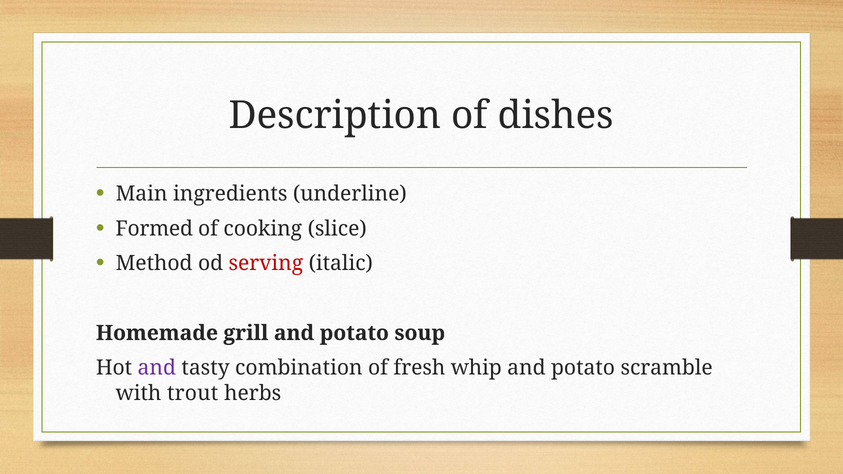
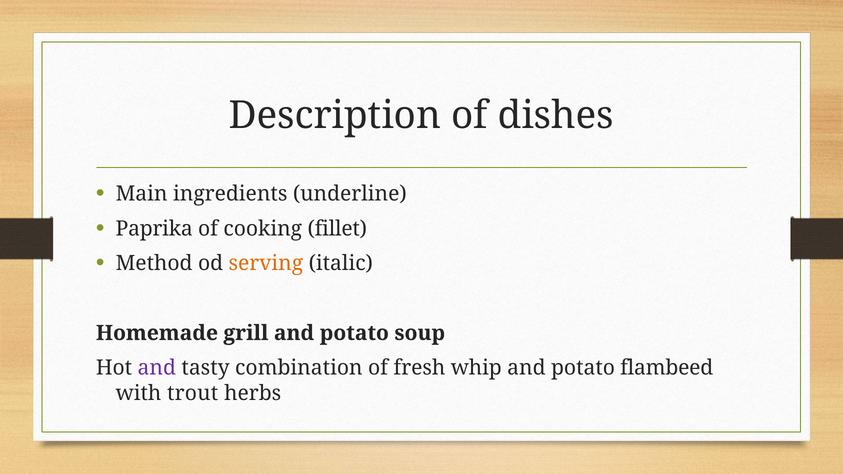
Formed: Formed -> Paprika (154, 229)
slice: slice -> fillet (337, 229)
serving colour: red -> orange (266, 264)
scramble: scramble -> flambeed (667, 368)
